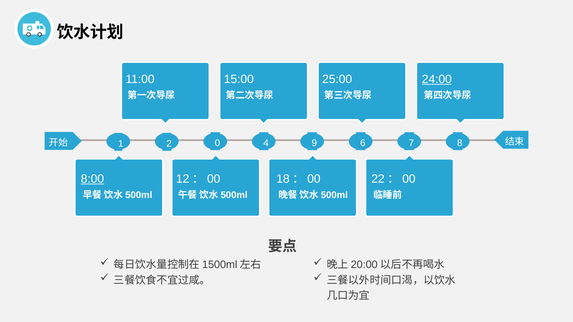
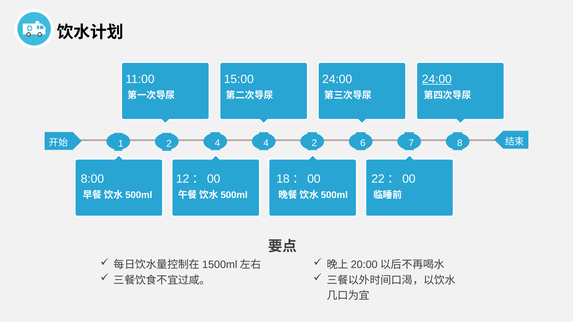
25:00: 25:00 -> 24:00 (337, 79)
2 0: 0 -> 4 (217, 143)
4 9: 9 -> 2 (314, 143)
8:00 underline: present -> none (92, 179)
